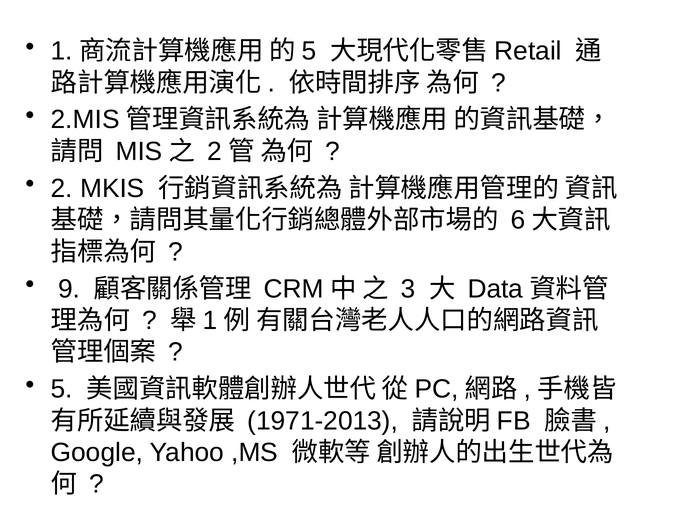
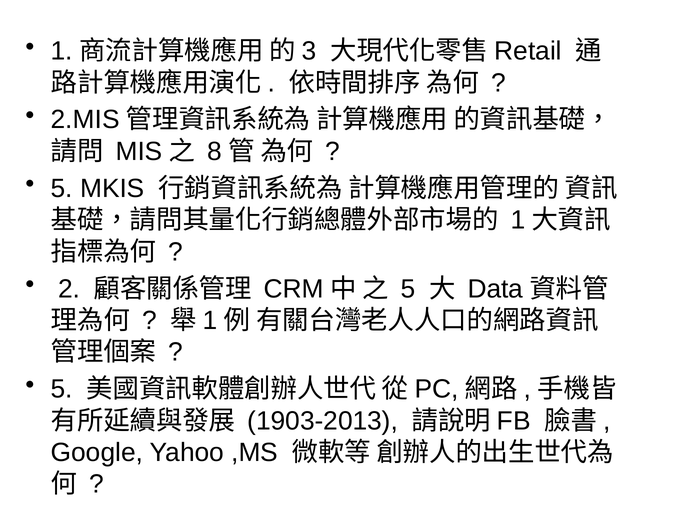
5: 5 -> 3 (309, 51)
2: 2 -> 8 (215, 151)
2: 2 -> 5 (62, 188)
6: 6 -> 1 (518, 220)
9: 9 -> 2 (69, 289)
3: 3 -> 5 (408, 289)
1971-2013: 1971-2013 -> 1903-2013 (323, 420)
